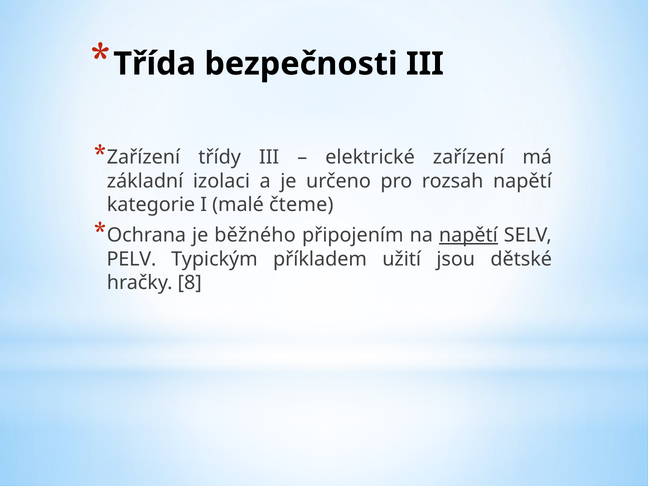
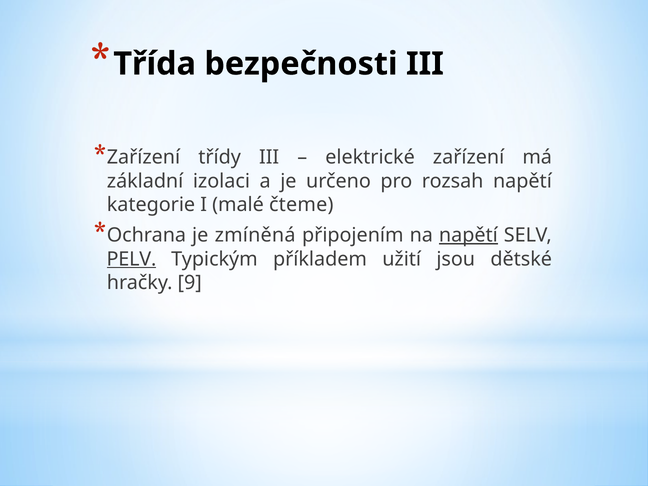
běžného: běžného -> zmíněná (255, 235)
PELV underline: none -> present (131, 259)
8: 8 -> 9 (190, 283)
